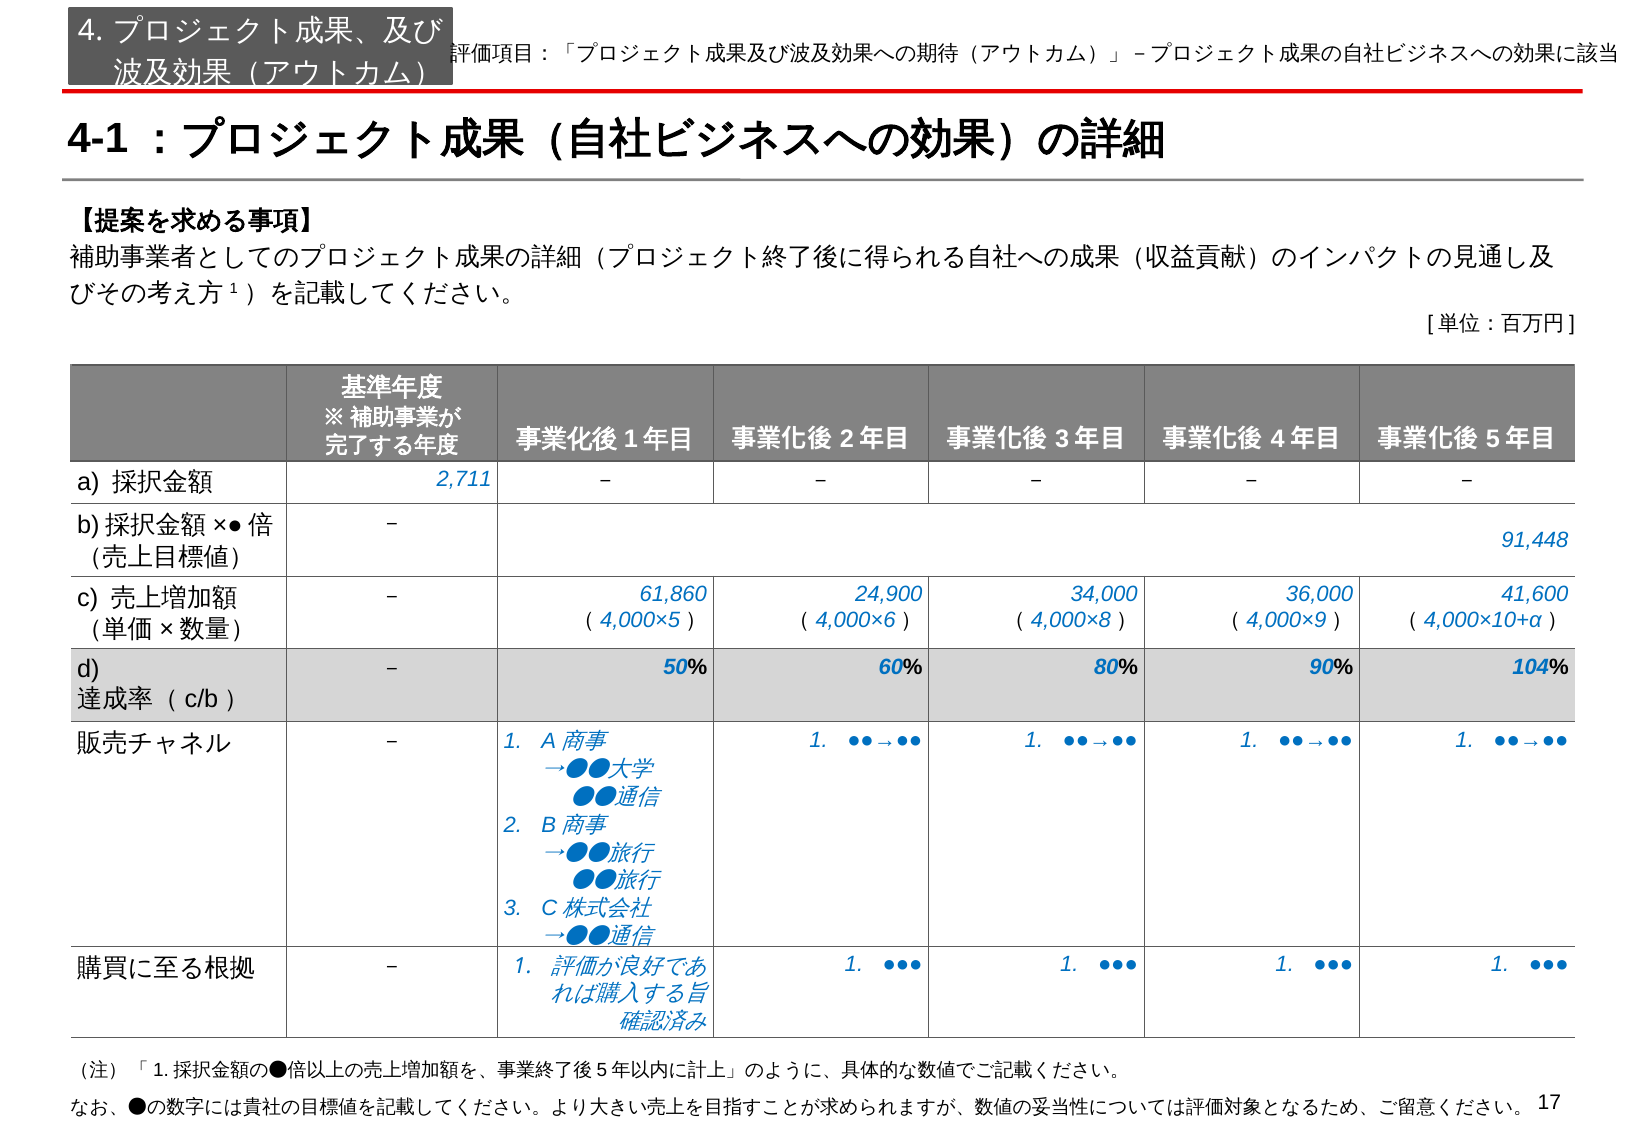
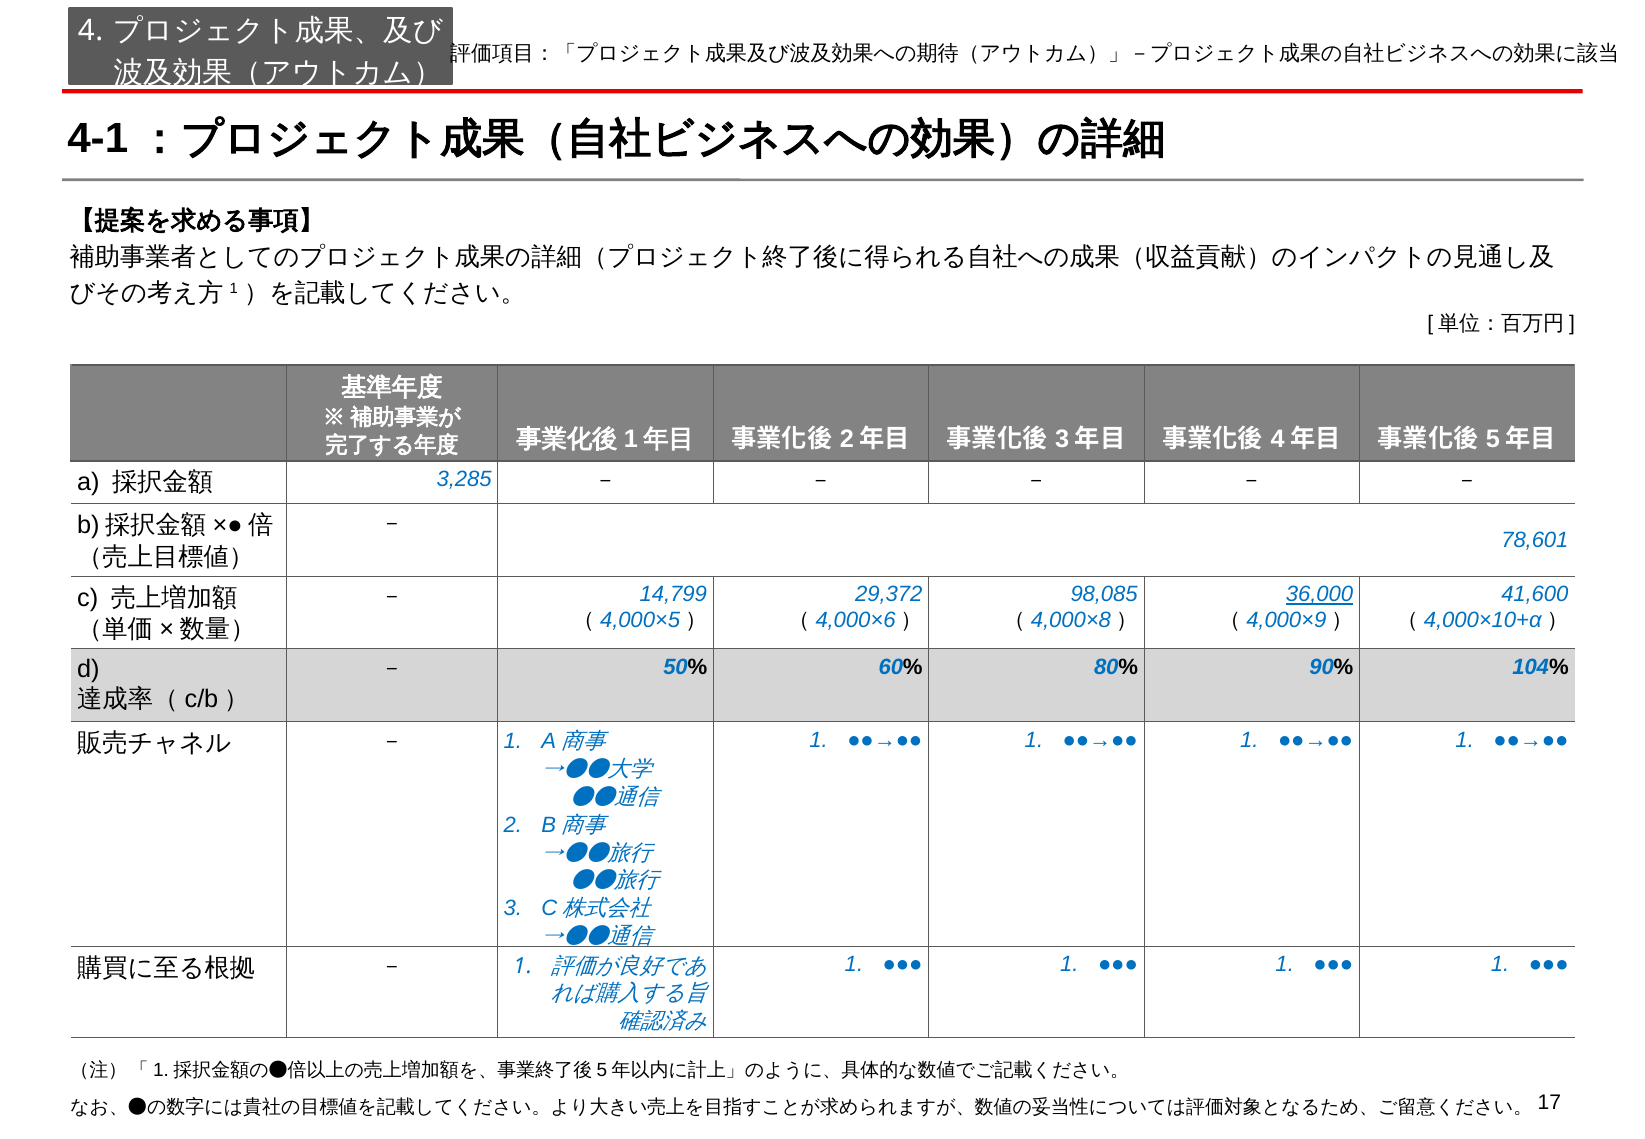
2,711: 2,711 -> 3,285 (464, 479)
91,448: 91,448 -> 78,601 (1535, 540)
24,900: 24,900 -> 29,372 (889, 594)
34,000: 34,000 -> 98,085 (1104, 594)
36,000 underline: none -> present (1320, 594)
61,860: 61,860 -> 14,799 (673, 594)
